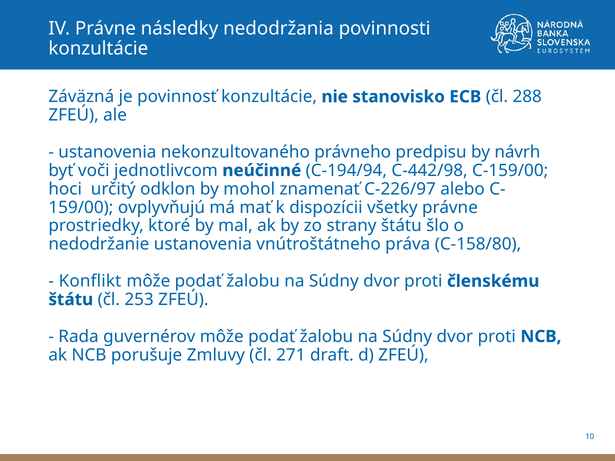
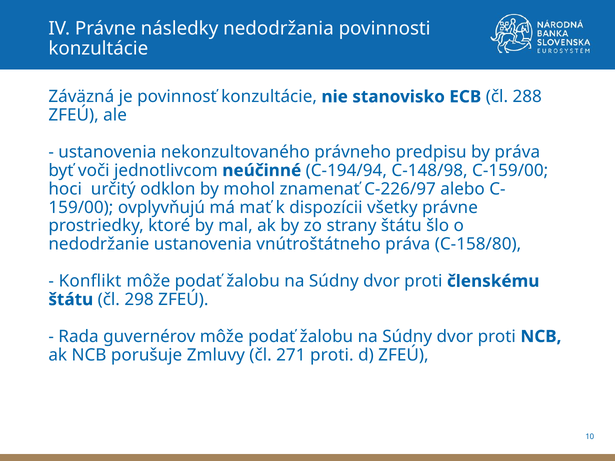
by návrh: návrh -> práva (517, 152)
C-442/98: C-442/98 -> C-148/98 (430, 171)
253: 253 -> 298 (139, 300)
271 draft: draft -> proti (332, 355)
